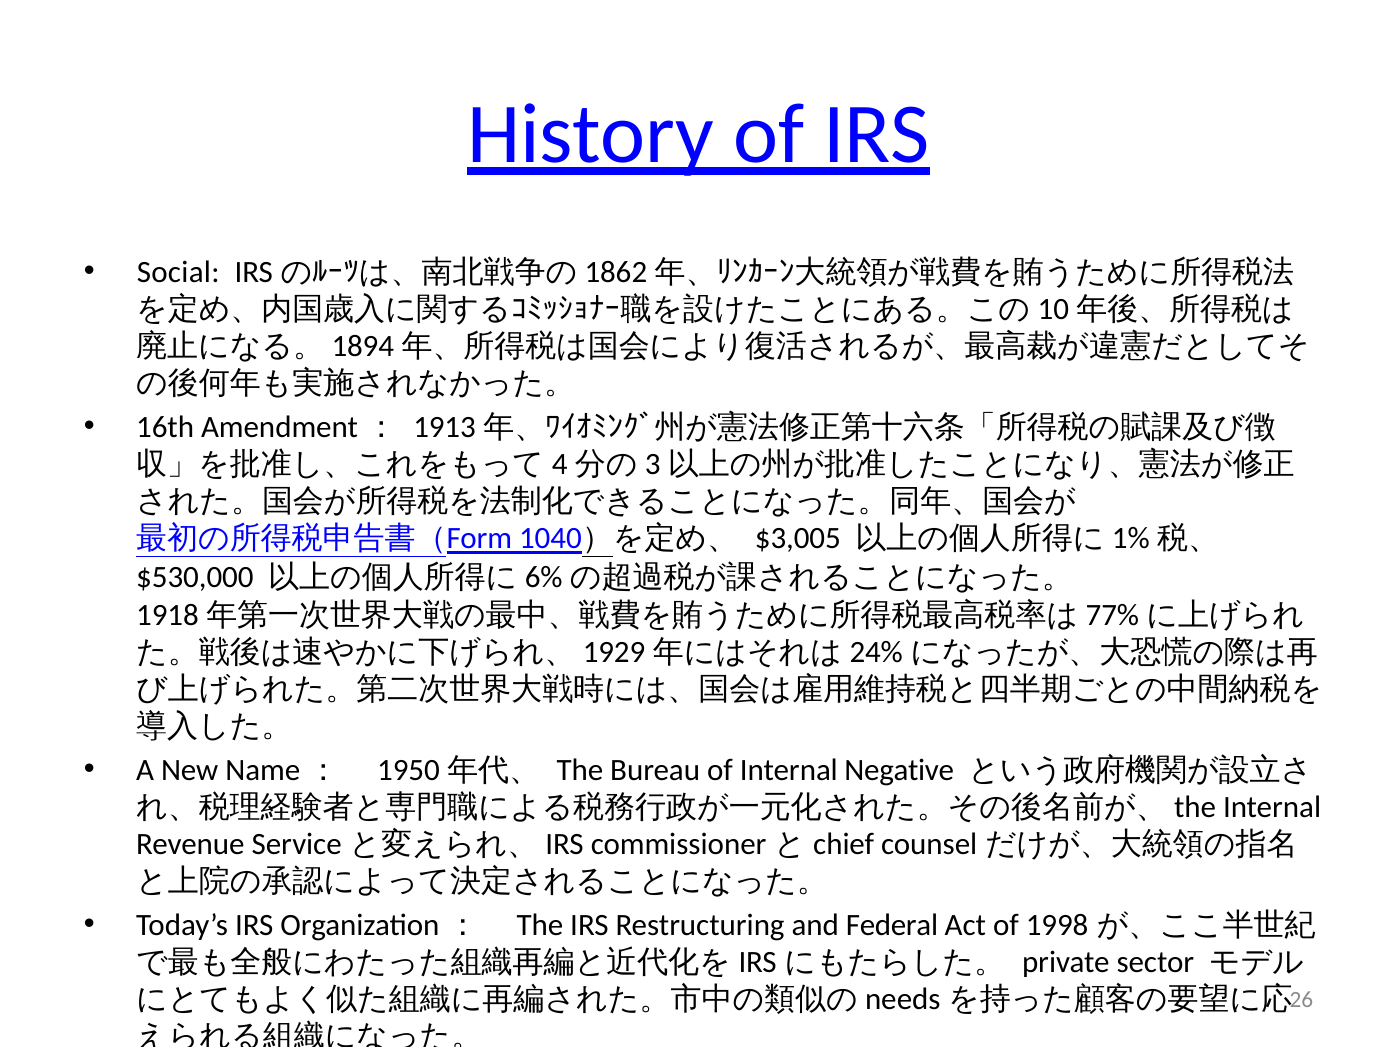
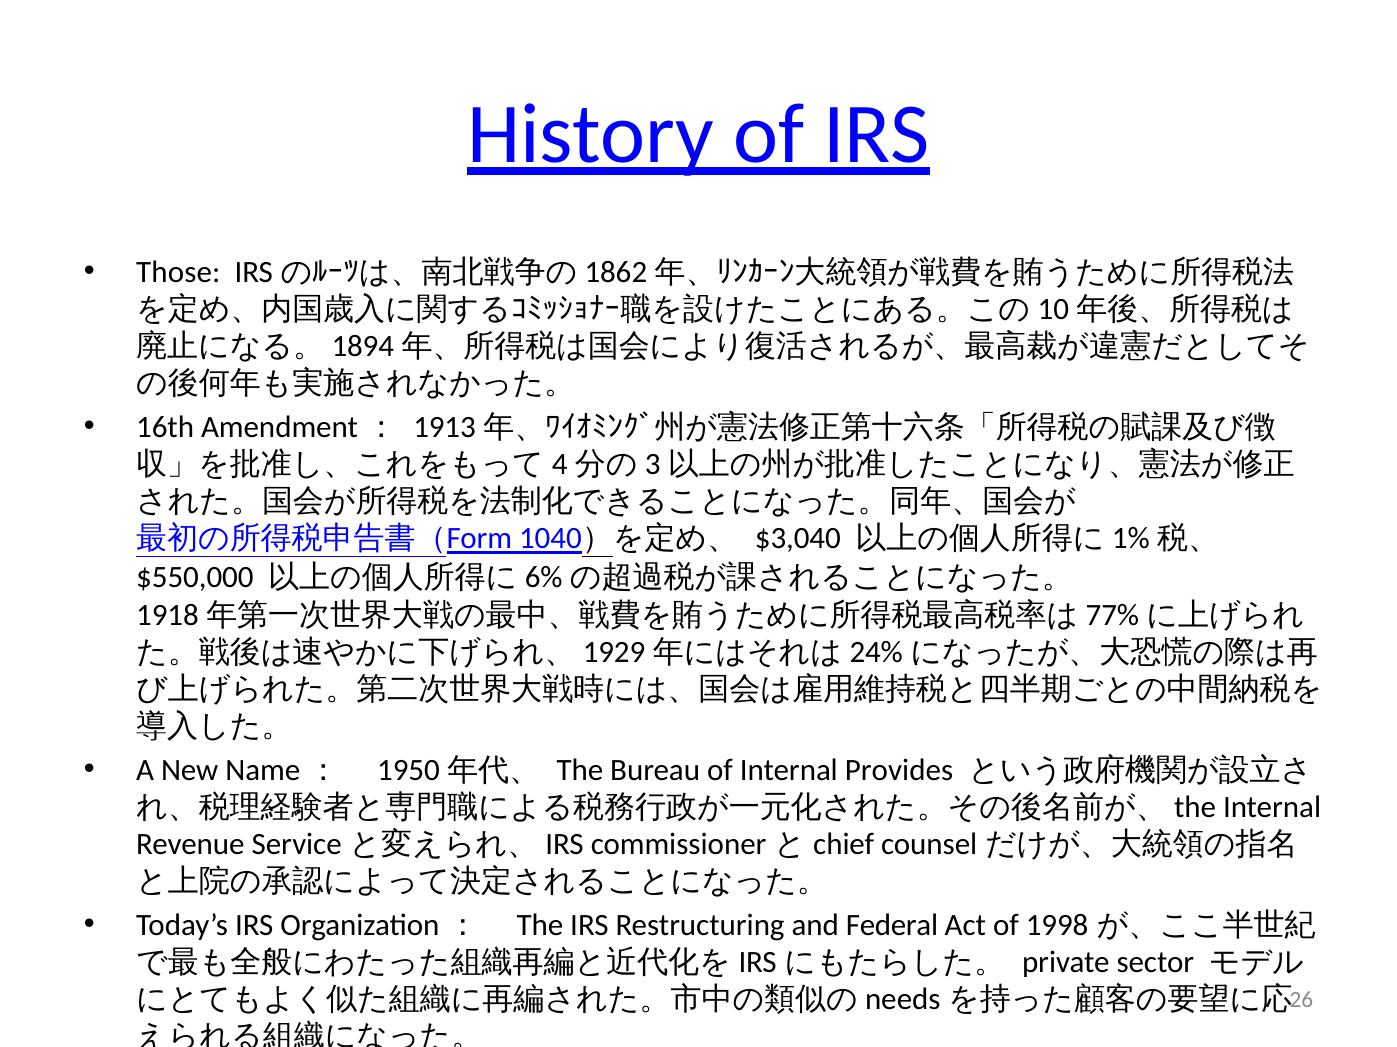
Social: Social -> Those (178, 272)
$3,005: $3,005 -> $3,040 (798, 539)
$530,000: $530,000 -> $550,000 (195, 578)
Negative: Negative -> Provides (899, 770)
